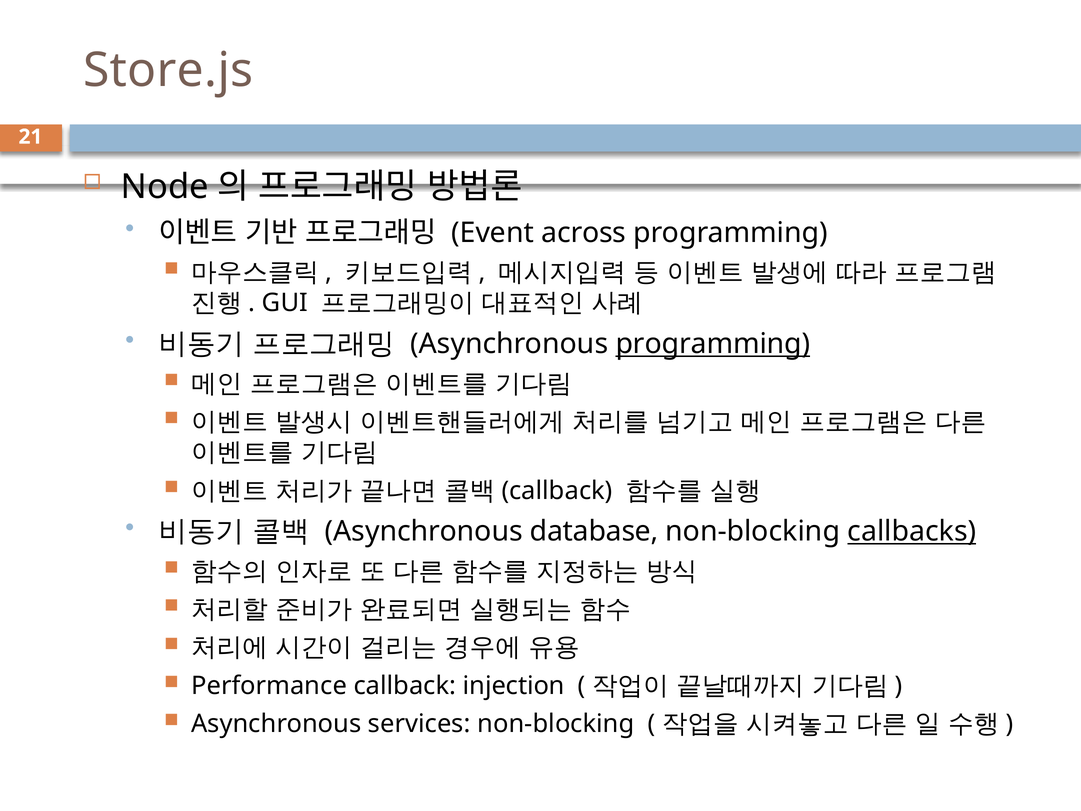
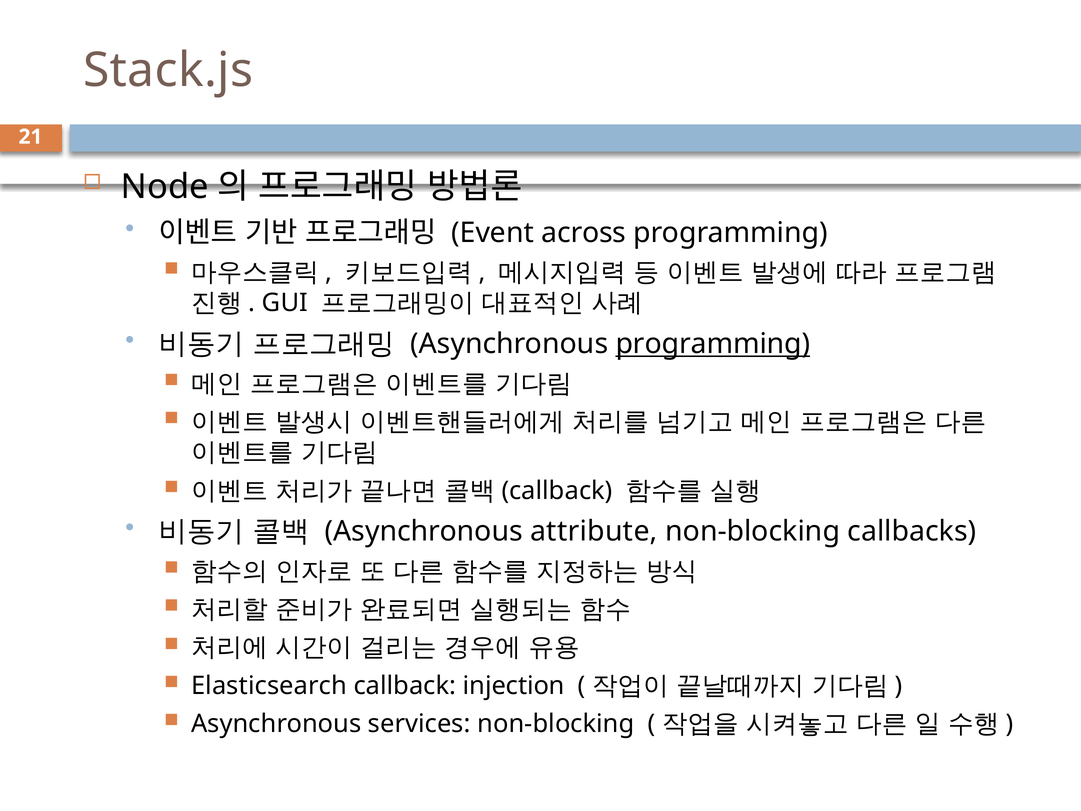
Store.js: Store.js -> Stack.js (168, 71)
database: database -> attribute (594, 531)
callbacks underline: present -> none (912, 531)
Performance: Performance -> Elasticsearch (269, 685)
